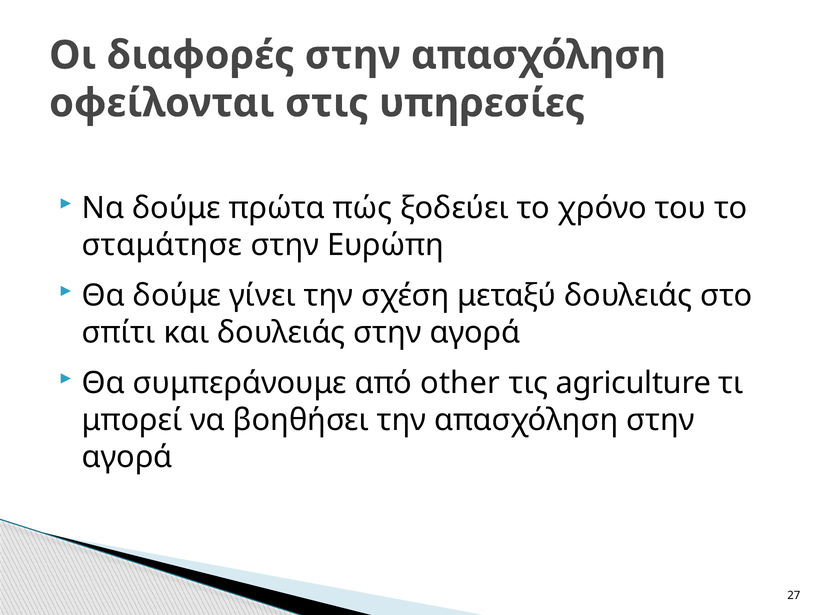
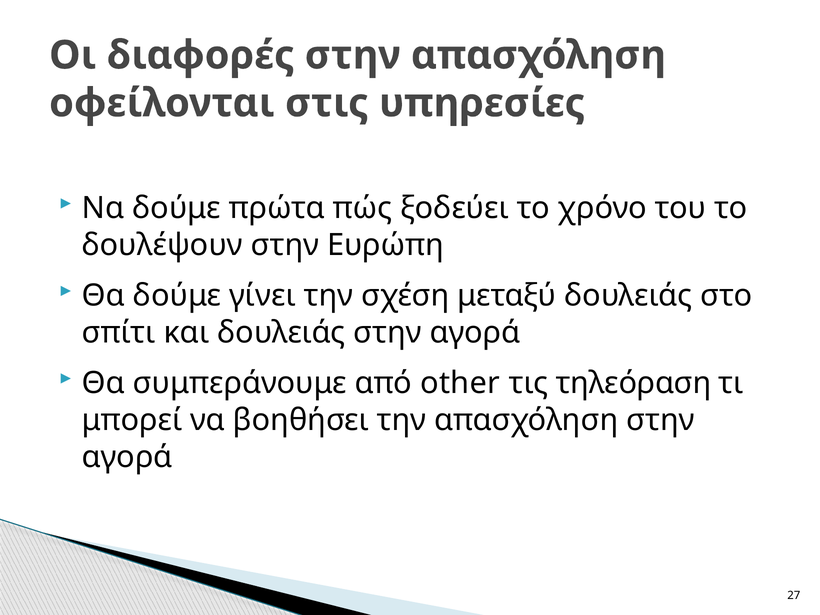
σταμάτησε: σταμάτησε -> δουλέψουν (162, 245)
agriculture: agriculture -> τηλεόραση (633, 383)
